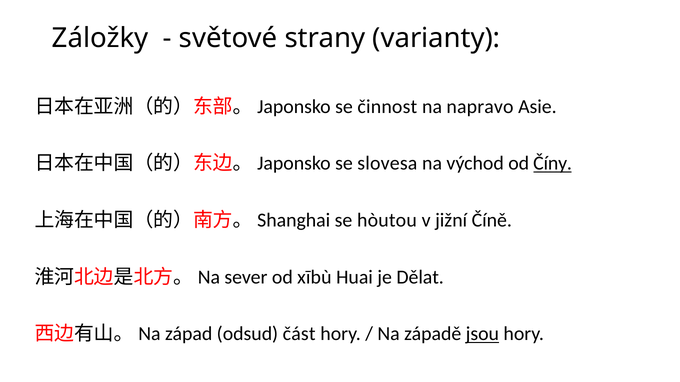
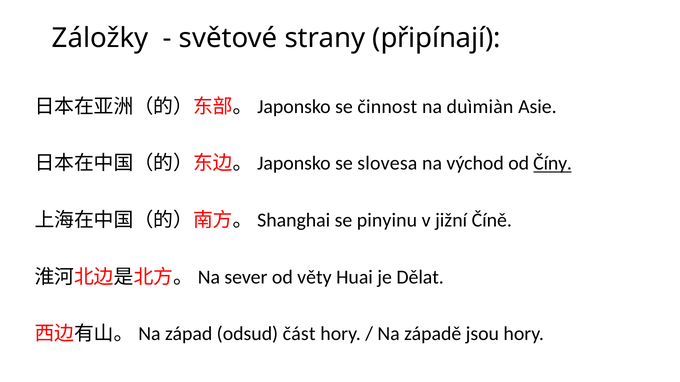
varianty: varianty -> připínají (436, 38)
napravo: napravo -> duìmiàn (480, 107)
hòutou: hòutou -> pinyinu (387, 221)
xībù: xībù -> věty (314, 277)
jsou underline: present -> none (482, 334)
